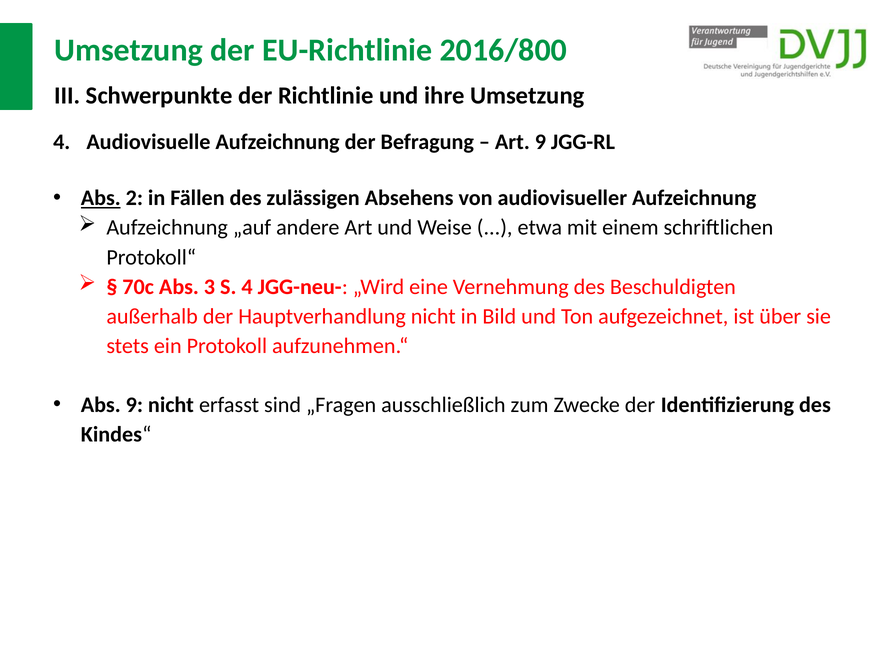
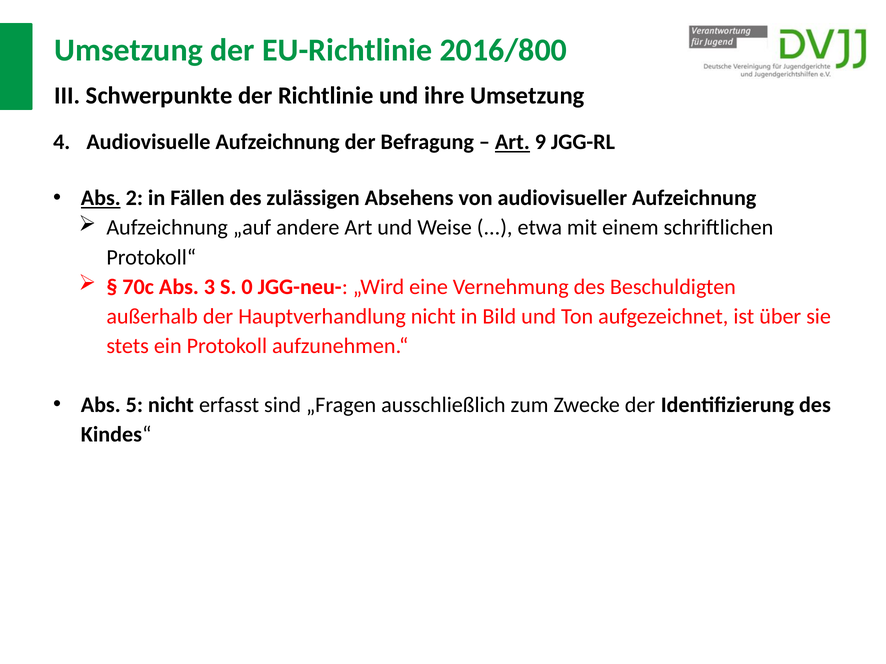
Art underline: none -> present (512, 142)
S 4: 4 -> 0 (247, 287)
Abs 9: 9 -> 5 (134, 405)
